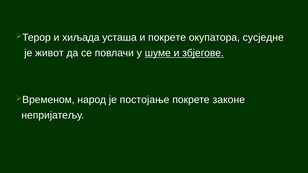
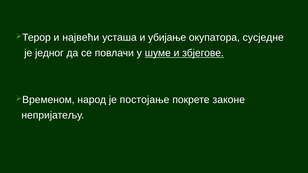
хиљада: хиљада -> највећи (81, 37)
и покрете: покрете -> убијање (167, 37)
живот: живот -> једног (49, 53)
